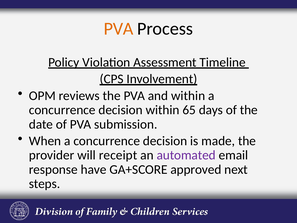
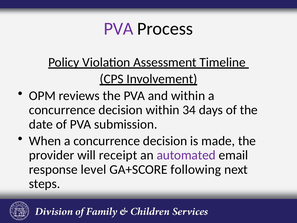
PVA colour: orange -> purple (119, 29)
65: 65 -> 34 (189, 110)
have: have -> level (94, 169)
approved: approved -> following (196, 169)
